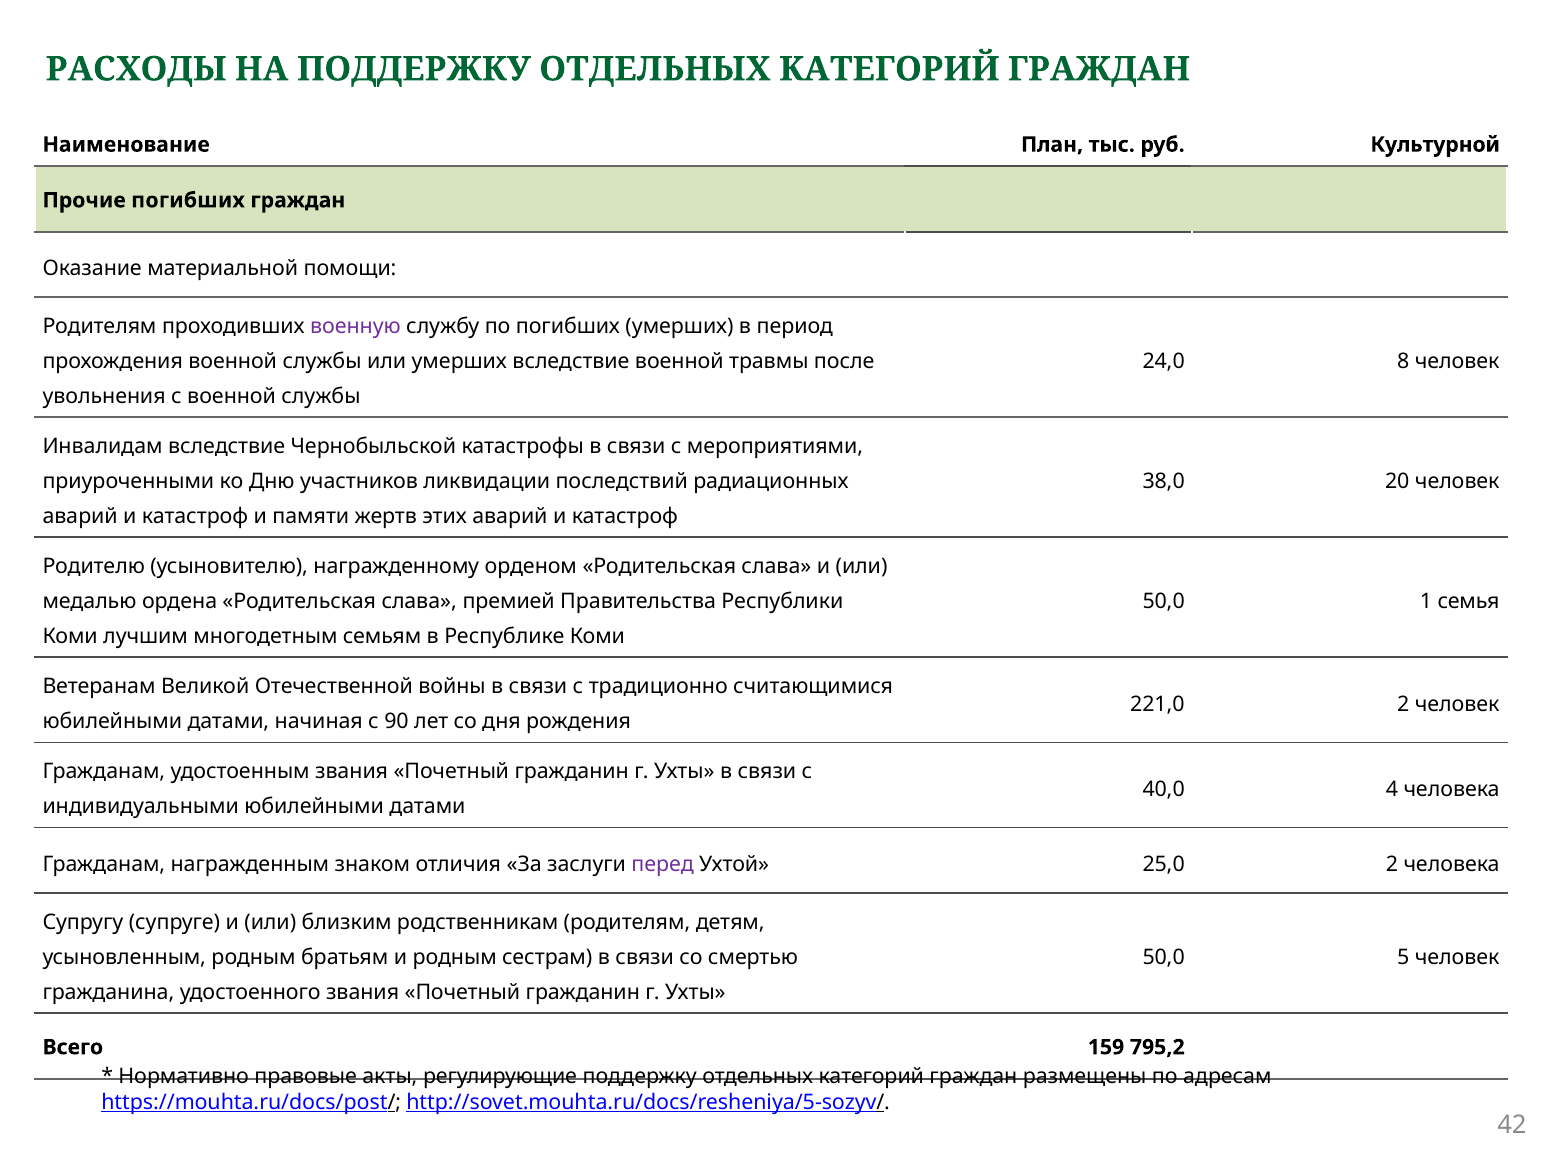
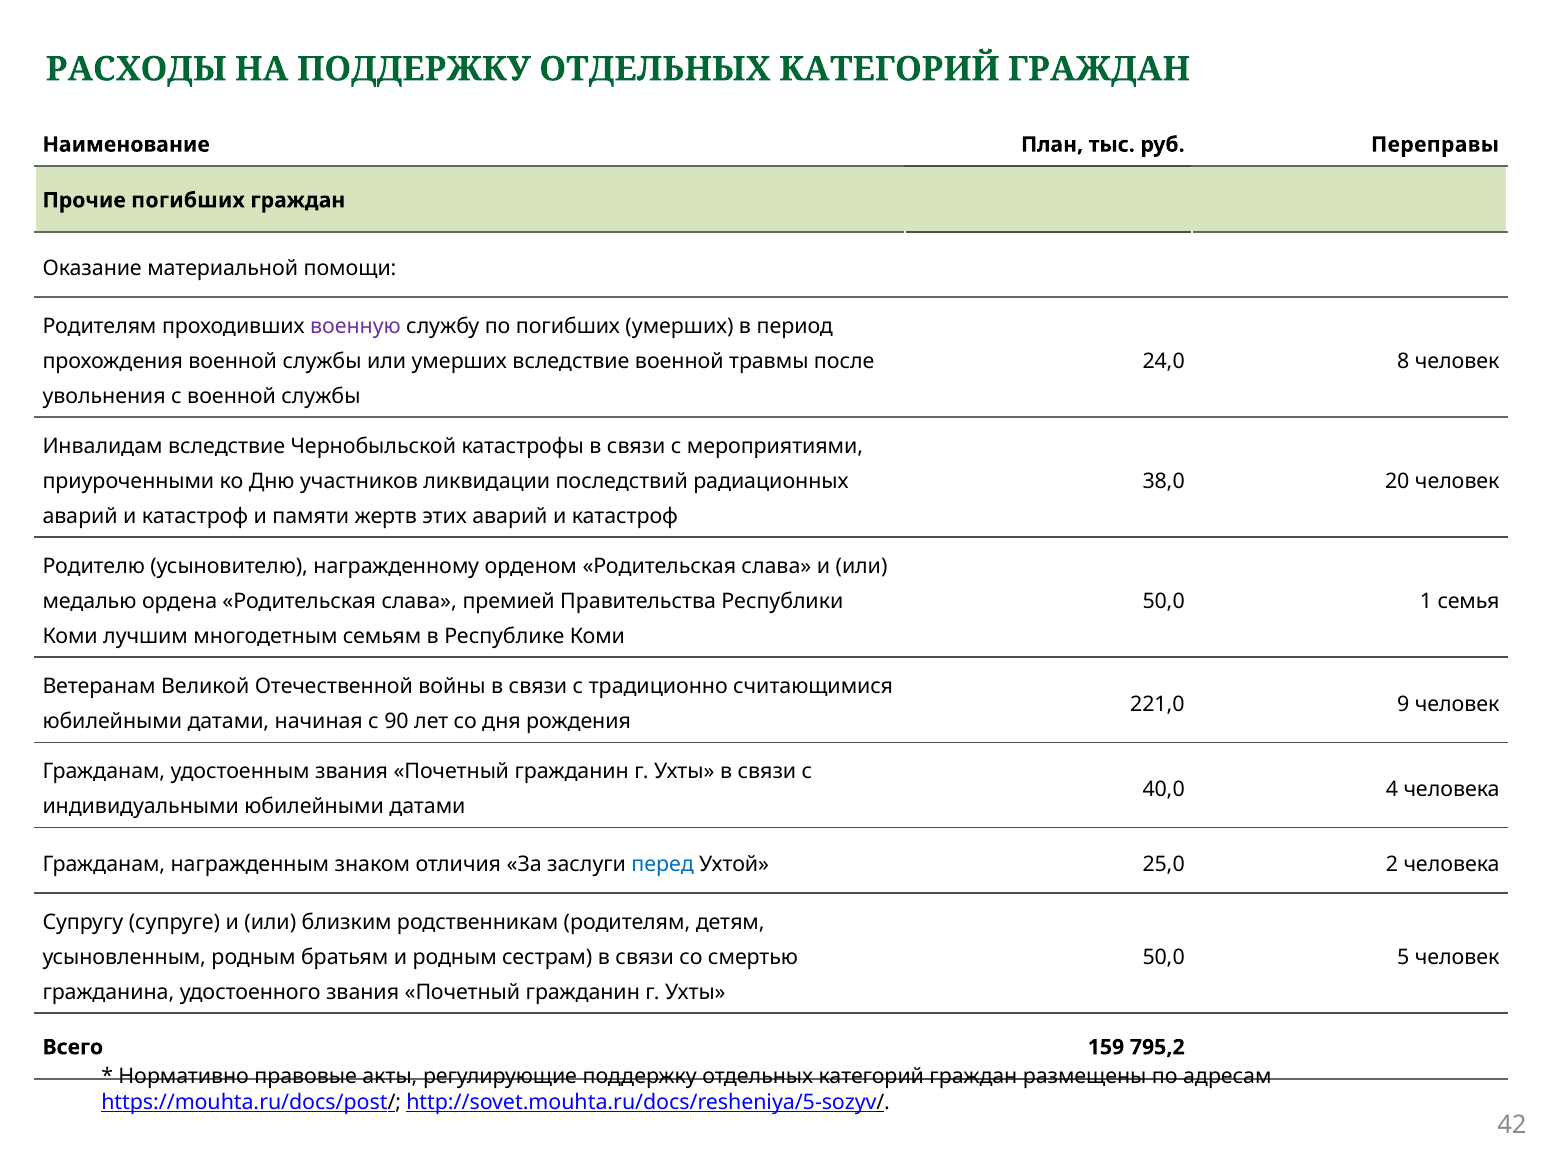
Культурной: Культурной -> Переправы (1435, 145)
221,0 2: 2 -> 9 (1403, 704)
перед colour: purple -> blue (663, 865)
